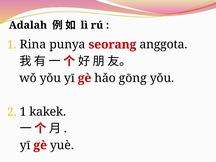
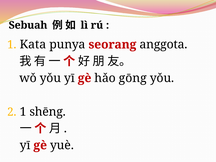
Adalah: Adalah -> Sebuah (28, 25)
Rina: Rina -> Kata (33, 45)
kakek: kakek -> shēng (48, 112)
